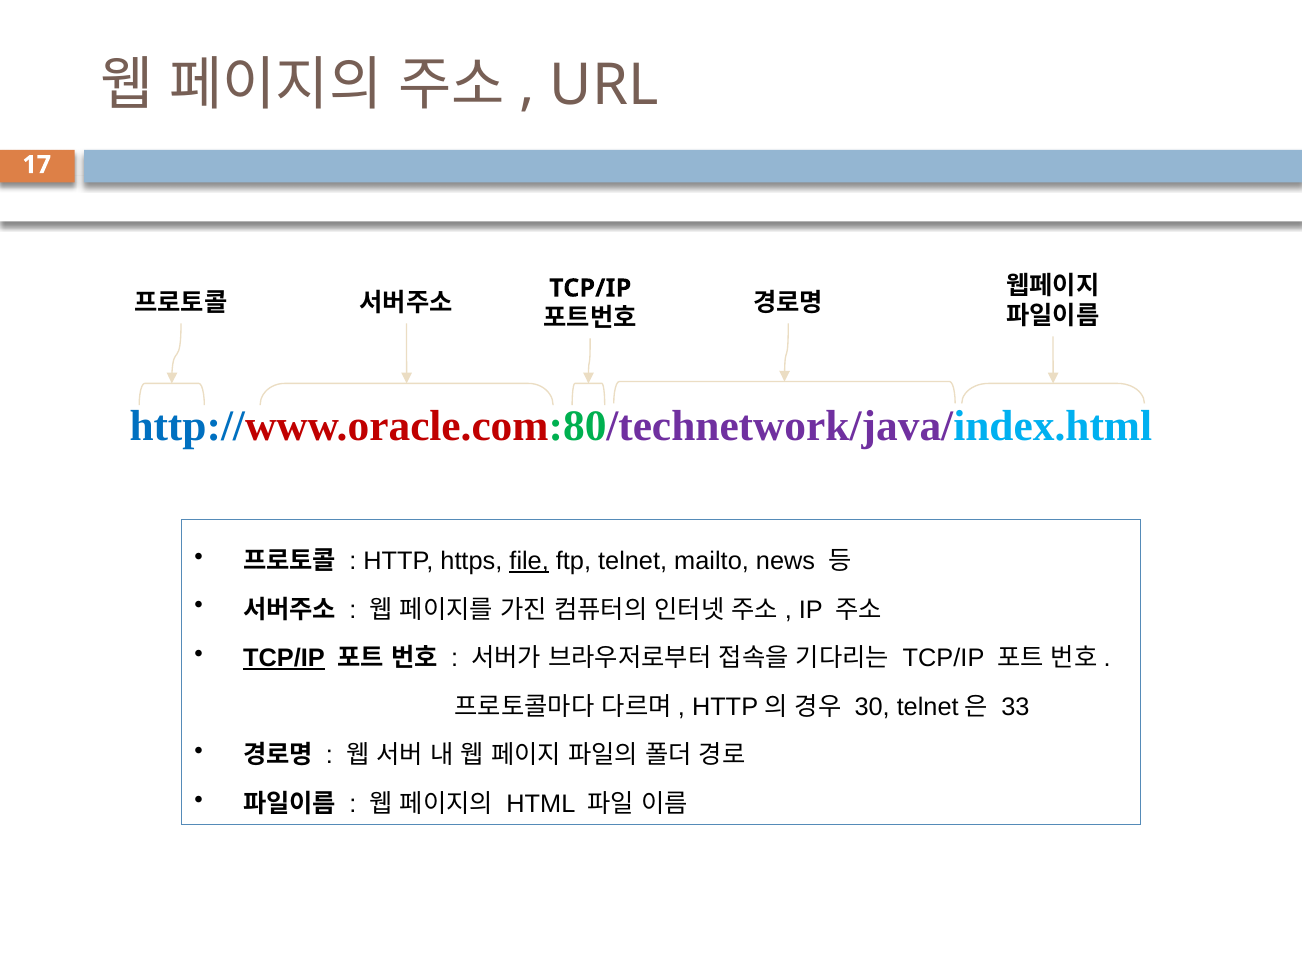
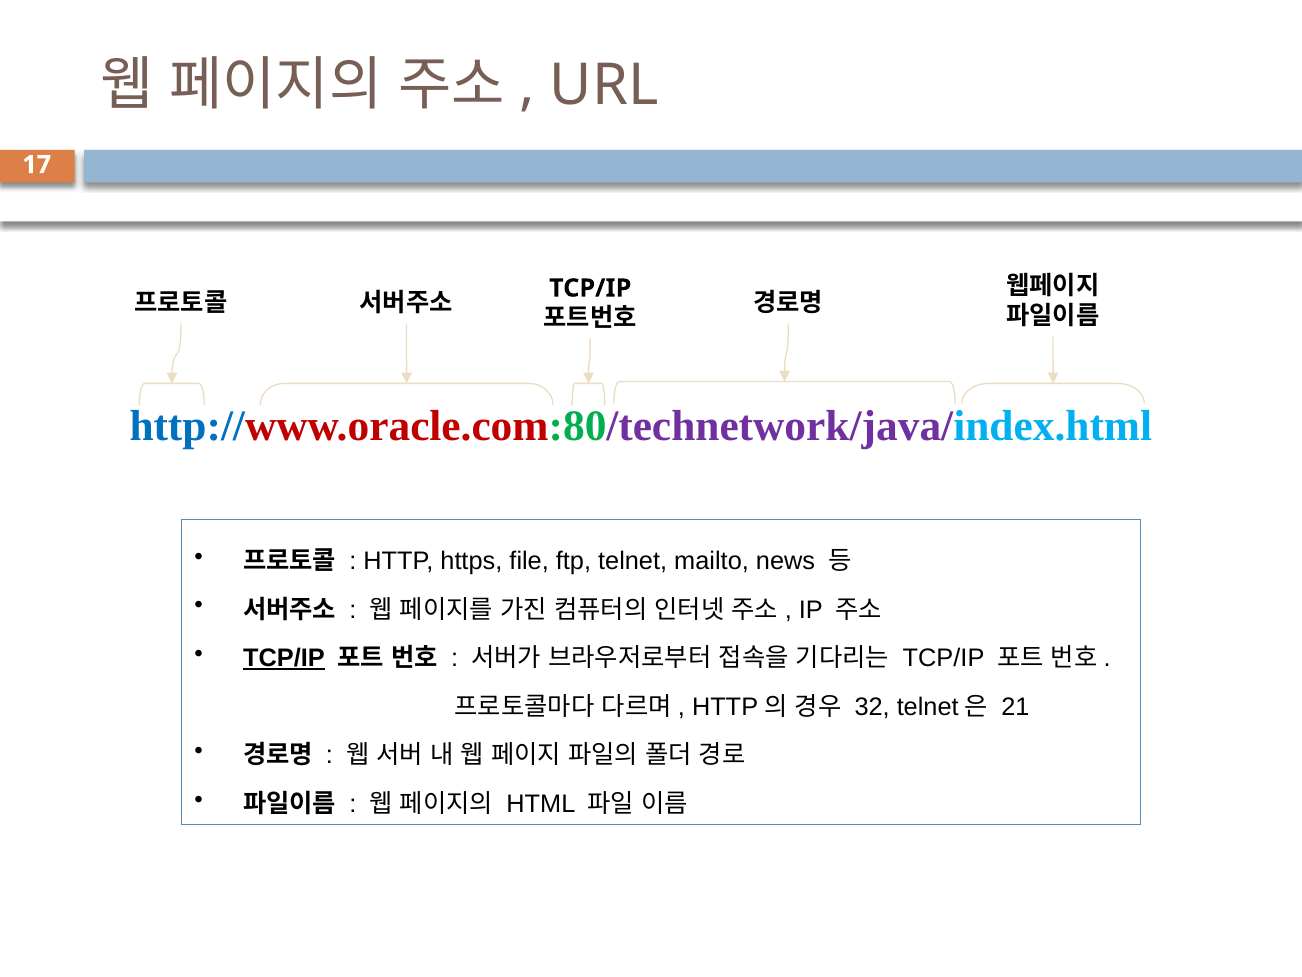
file underline: present -> none (529, 561)
30: 30 -> 32 (872, 707)
33: 33 -> 21 (1015, 707)
